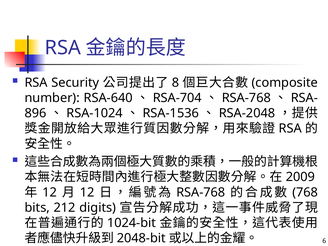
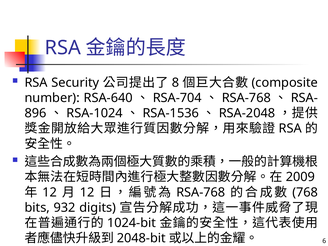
212: 212 -> 932 (65, 208)
